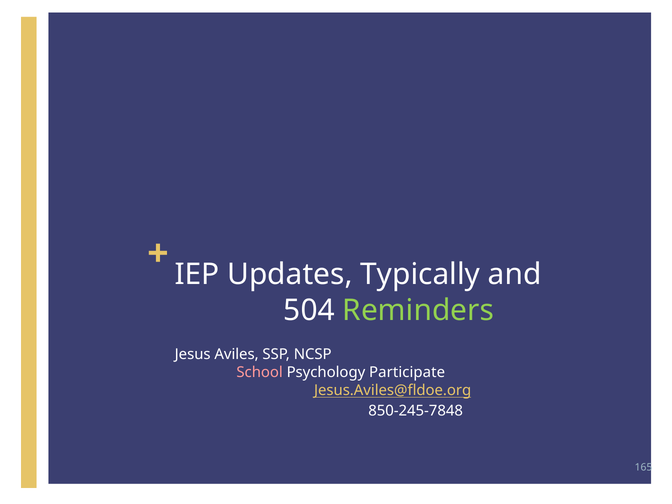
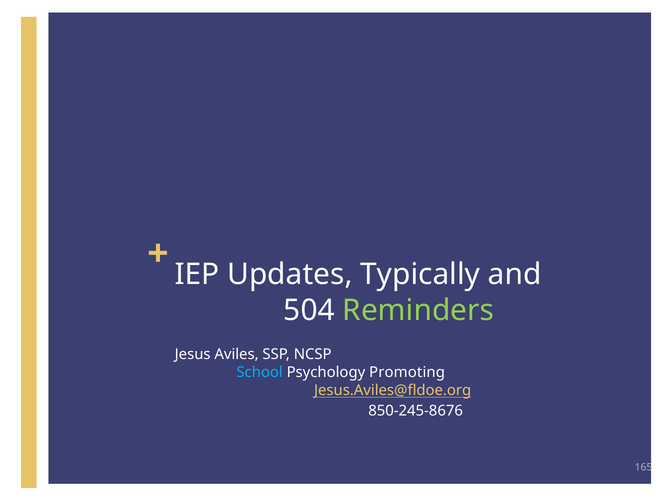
School colour: pink -> light blue (260, 372)
Participate: Participate -> Promoting (407, 372)
850-245-7848: 850-245-7848 -> 850-245-8676 (416, 411)
